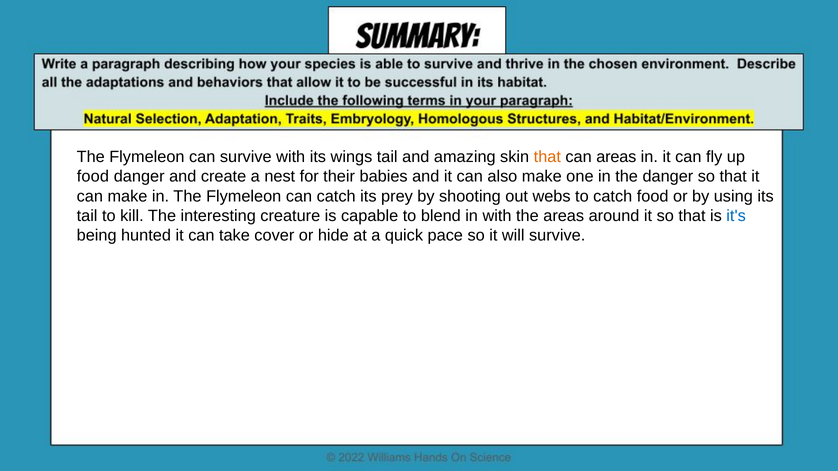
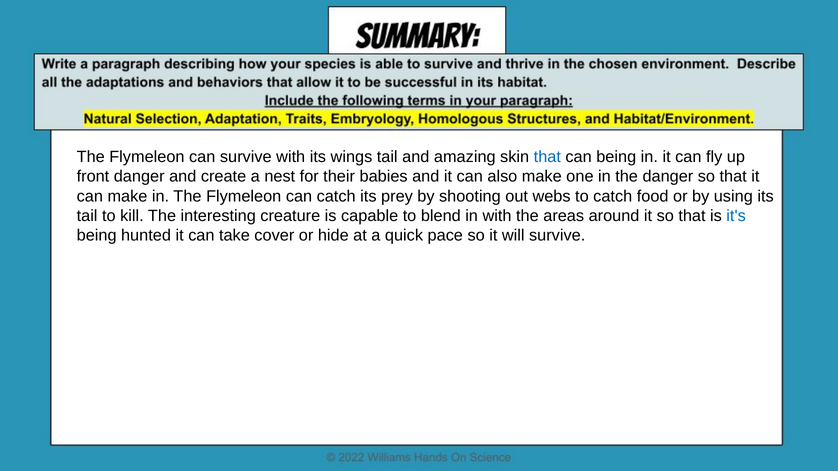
that colour: orange -> blue (547, 157)
can areas: areas -> being (616, 157)
food: food -> front (93, 177)
